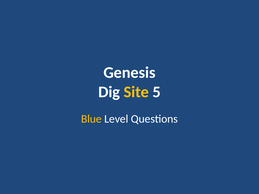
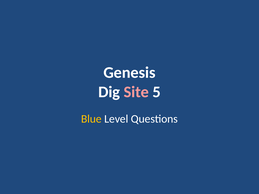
Site colour: yellow -> pink (136, 92)
